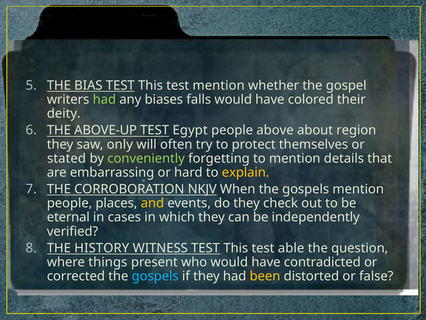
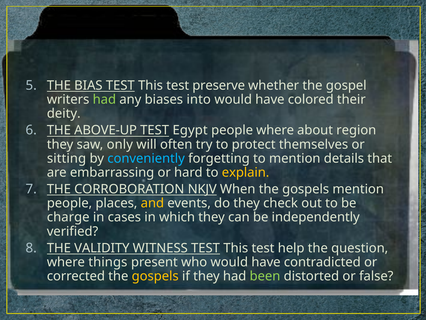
test mention: mention -> preserve (219, 85)
falls: falls -> into (199, 99)
people above: above -> where (275, 130)
stated: stated -> sitting (67, 158)
conveniently colour: light green -> light blue (146, 158)
eternal: eternal -> charge (68, 217)
HISTORY: HISTORY -> VALIDITY (102, 248)
able: able -> help (291, 248)
gospels colour: light blue -> yellow (155, 276)
been colour: yellow -> light green (265, 276)
